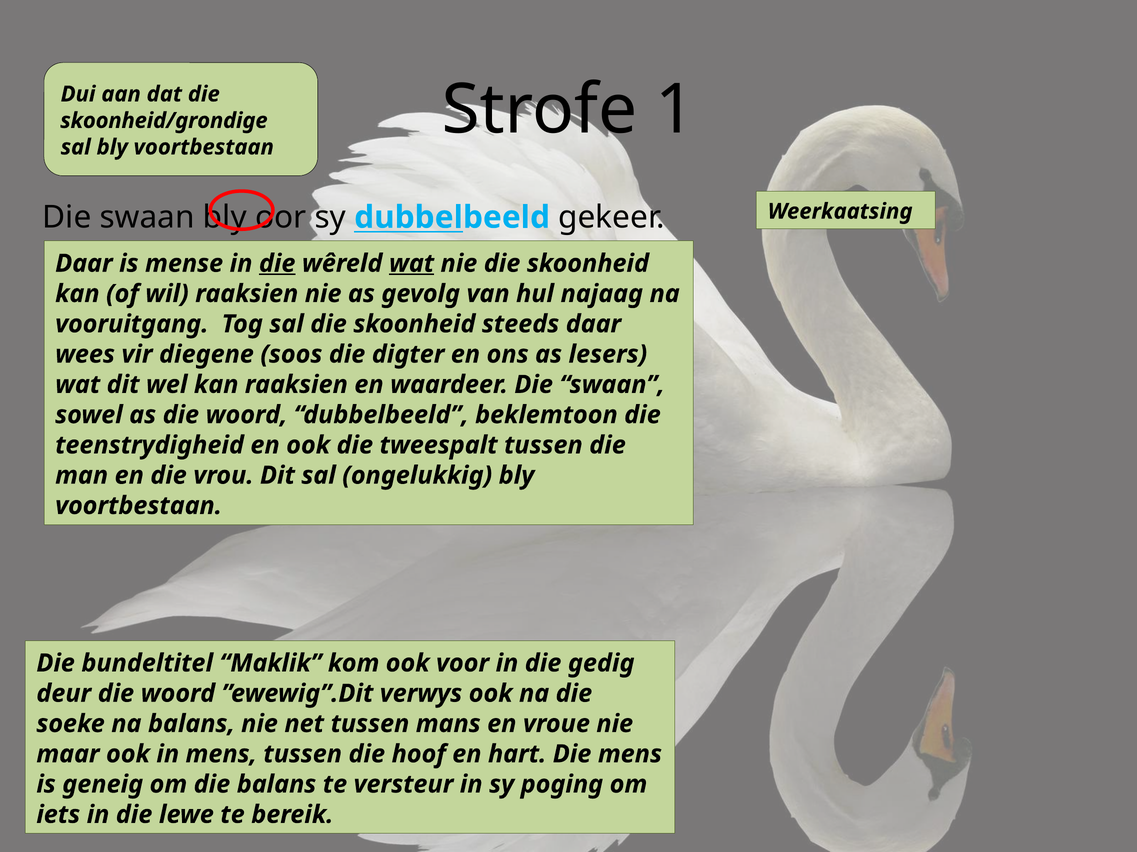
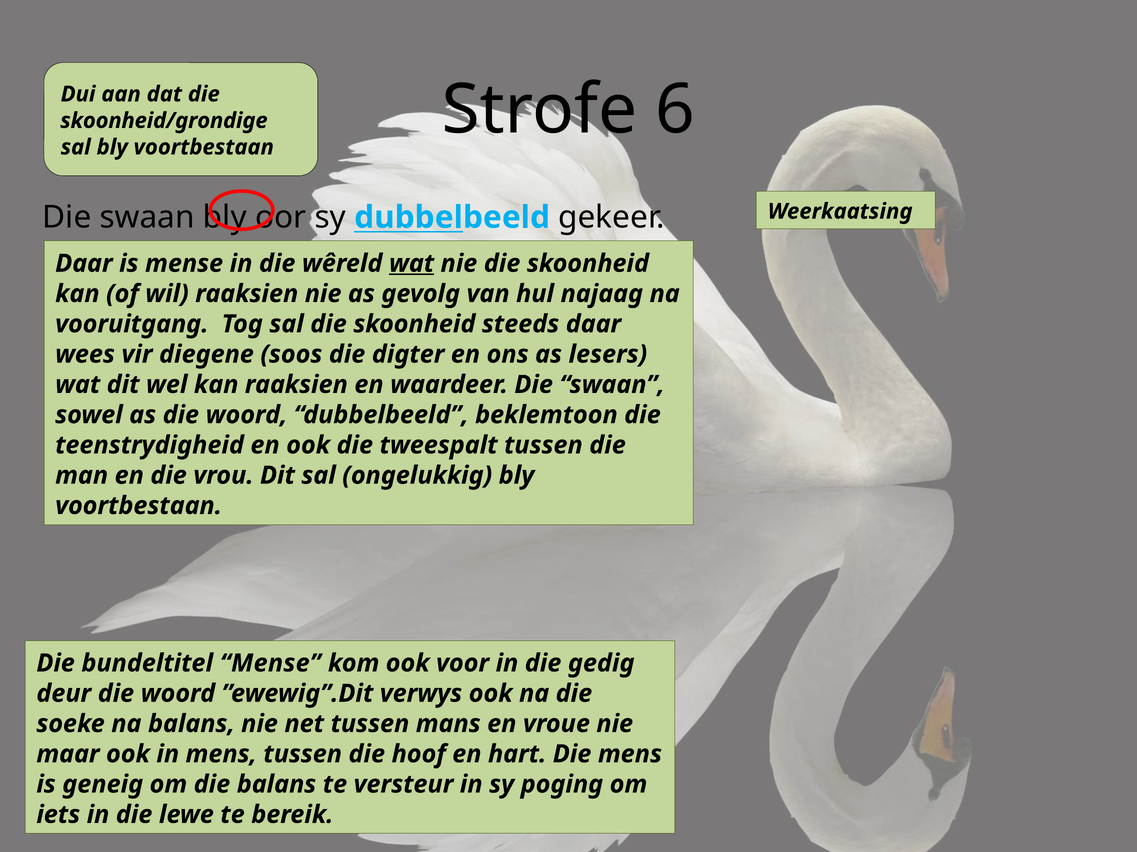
1: 1 -> 6 (675, 110)
die underline: present -> none (277, 264)
bundeltitel Maklik: Maklik -> Mense (270, 664)
